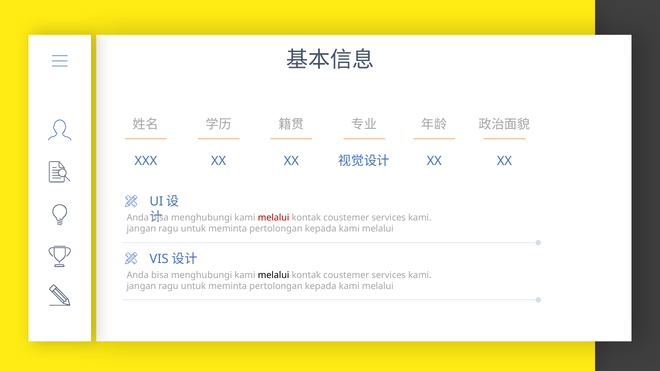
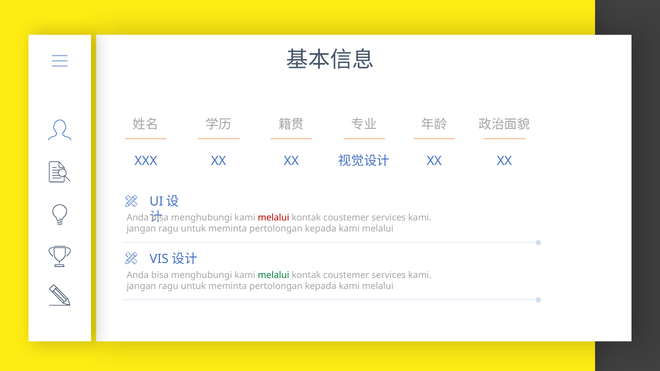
melalui colour: black -> green (274, 275)
